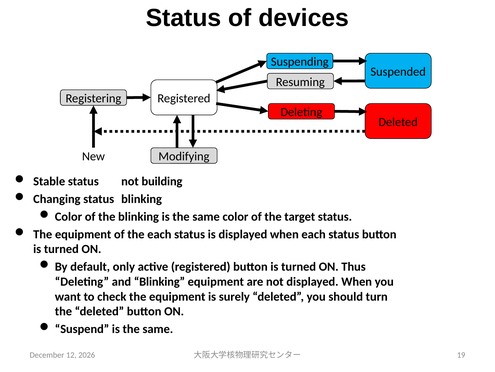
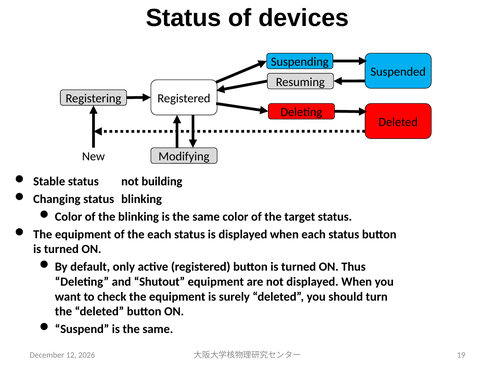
and Blinking: Blinking -> Shutout (159, 281)
